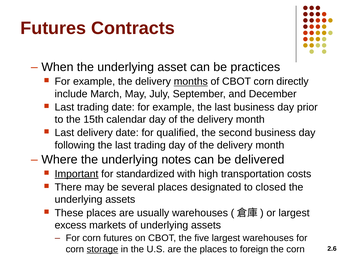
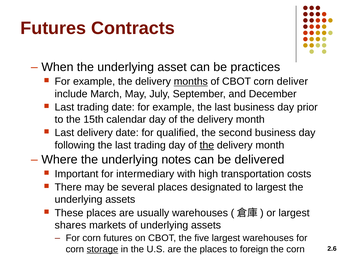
directly: directly -> deliver (292, 81)
the underline: none -> present (207, 145)
Important underline: present -> none (77, 174)
standardized: standardized -> intermediary (145, 174)
to closed: closed -> largest (271, 187)
excess: excess -> shares (70, 225)
